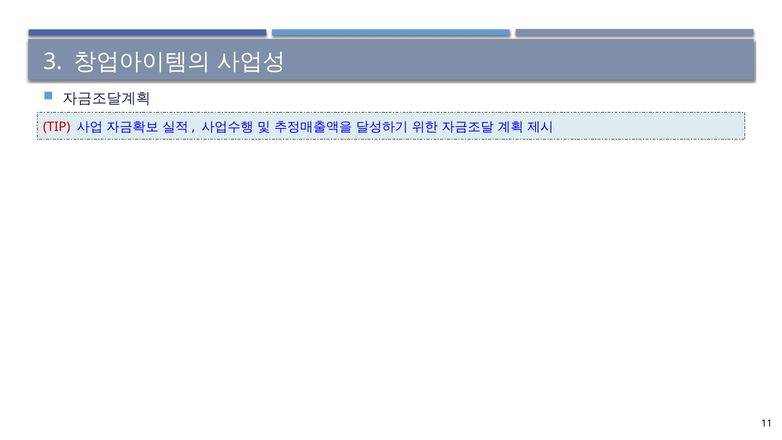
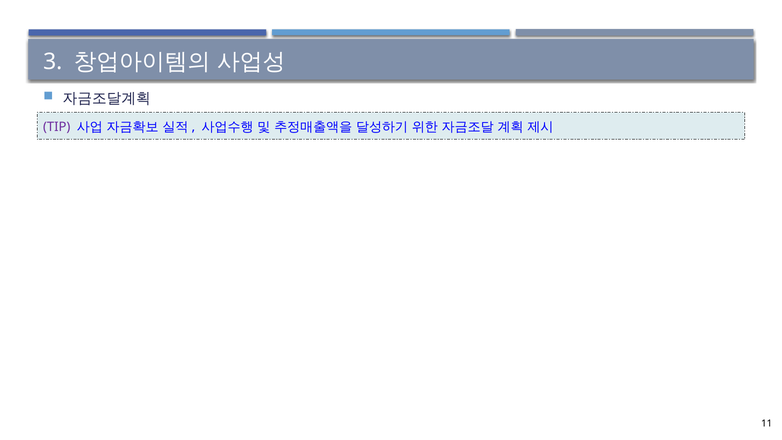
TIP colour: red -> purple (57, 127)
